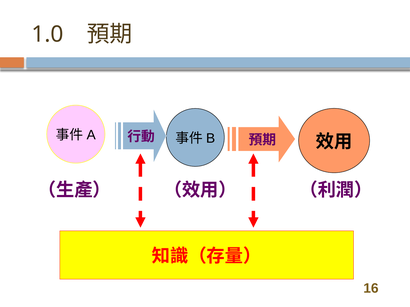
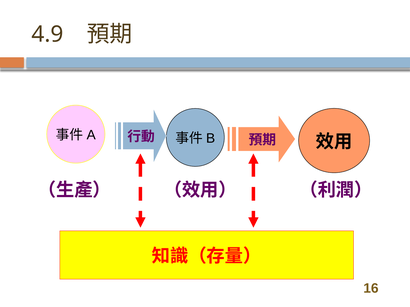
1.0: 1.0 -> 4.9 (48, 34)
